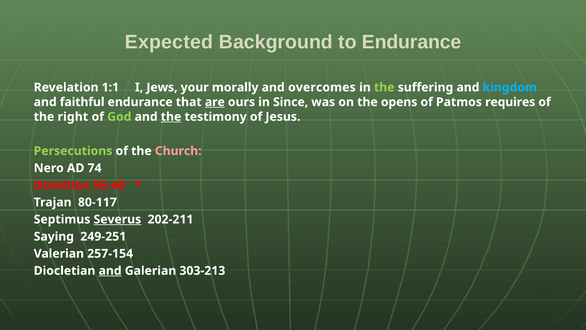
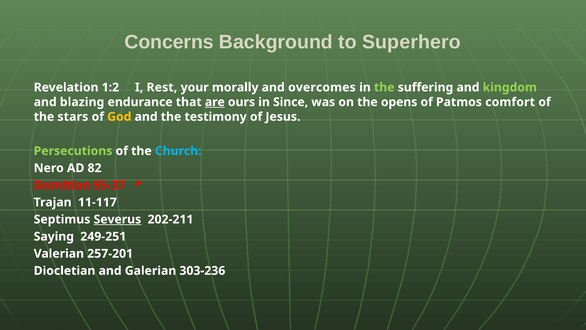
Expected: Expected -> Concerns (169, 42)
to Endurance: Endurance -> Superhero (411, 42)
1:1: 1:1 -> 1:2 (110, 87)
Jews: Jews -> Rest (162, 87)
kingdom colour: light blue -> light green (510, 87)
faithful: faithful -> blazing (82, 102)
requires: requires -> comfort (510, 102)
right: right -> stars (73, 117)
God colour: light green -> yellow (119, 117)
the underline: present -> none (171, 117)
Church colour: pink -> light blue (178, 151)
74: 74 -> 82 (95, 168)
95-40: 95-40 -> 95-37 (109, 185)
80-117: 80-117 -> 11-117 (97, 202)
257-154: 257-154 -> 257-201 (110, 253)
and underline: present -> none (110, 270)
303-213: 303-213 -> 303-236 (202, 270)
